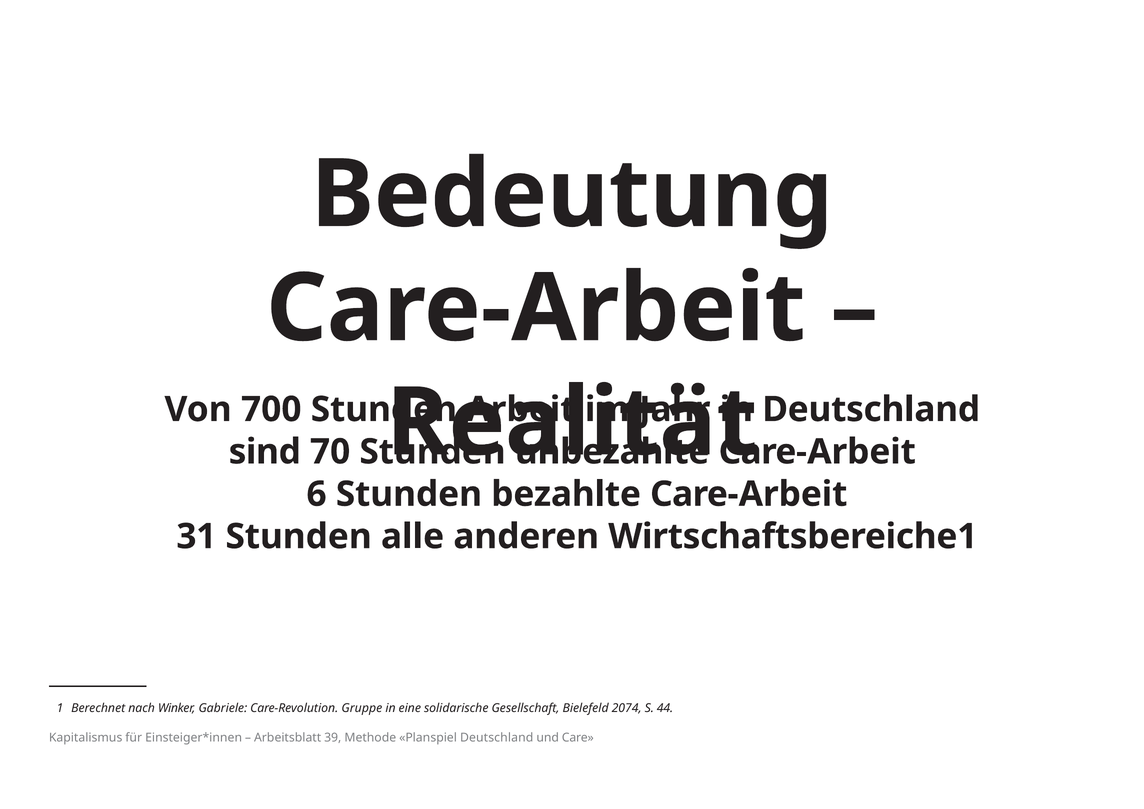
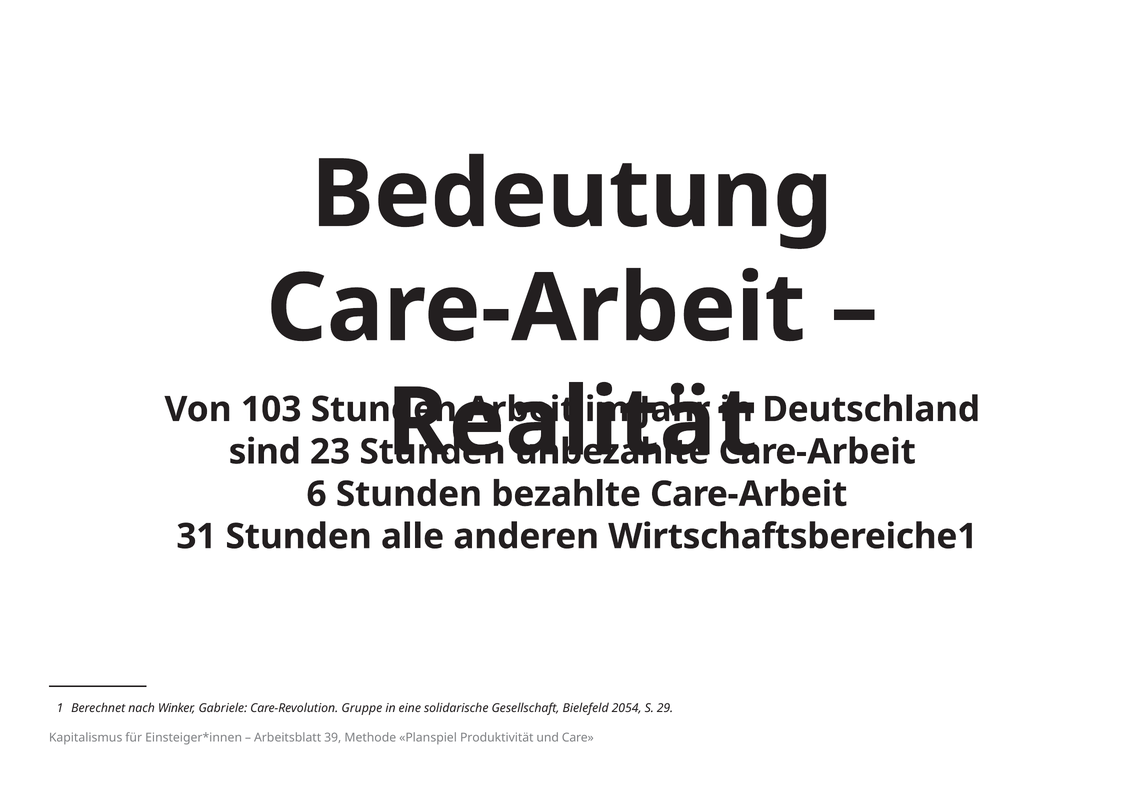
700: 700 -> 103 (271, 409)
70: 70 -> 23 (330, 452)
2074: 2074 -> 2054 (627, 708)
44: 44 -> 29 (665, 708)
Planspiel Deutschland: Deutschland -> Produktivität (497, 738)
